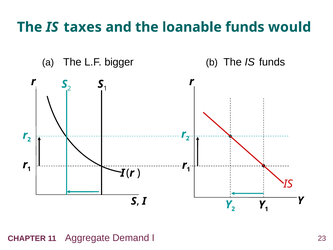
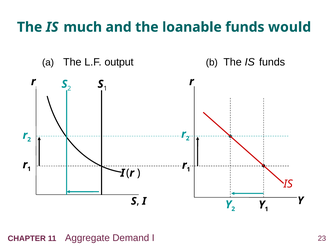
taxes: taxes -> much (83, 27)
bigger: bigger -> output (119, 62)
